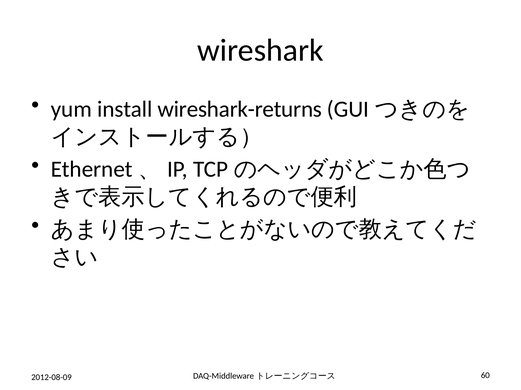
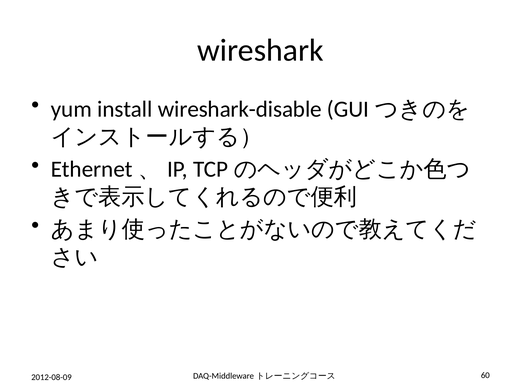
wireshark-returns: wireshark-returns -> wireshark-disable (240, 109)
